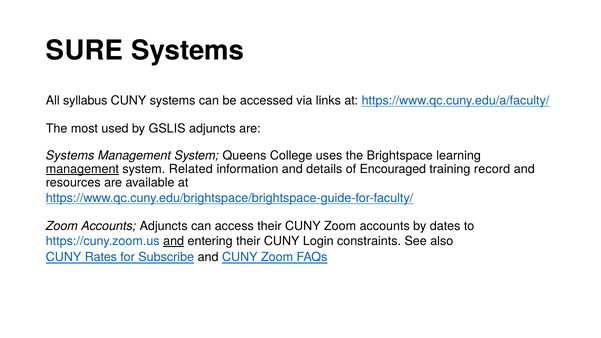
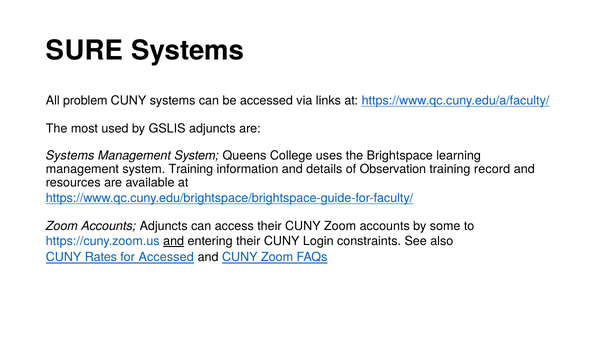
syllabus: syllabus -> problem (85, 101)
management underline: present -> none (82, 169)
system Related: Related -> Training (191, 169)
Encouraged: Encouraged -> Observation (393, 169)
dates: dates -> some (445, 226)
for Subscribe: Subscribe -> Accessed (166, 257)
